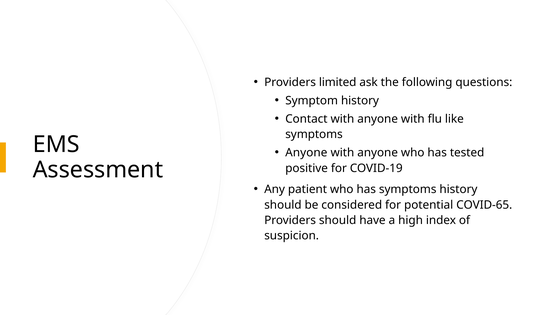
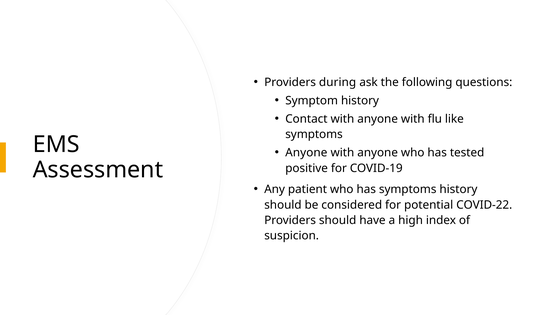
limited: limited -> during (338, 82)
COVID-65: COVID-65 -> COVID-22 (484, 205)
